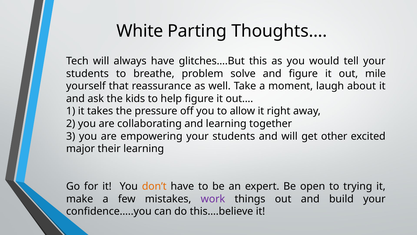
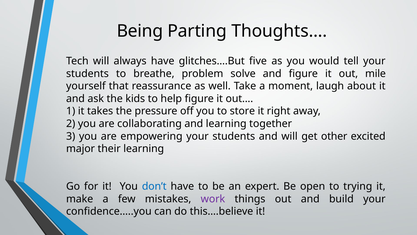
White: White -> Being (140, 31)
this: this -> five (258, 61)
allow: allow -> store (242, 111)
don’t colour: orange -> blue (154, 186)
